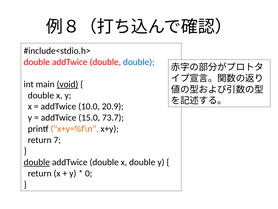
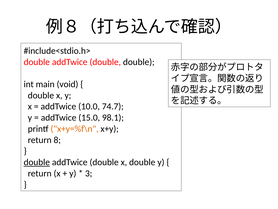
double colour: blue -> black (139, 62)
void underline: present -> none (67, 84)
20.9: 20.9 -> 74.7 (113, 106)
73.7: 73.7 -> 98.1 (113, 117)
7: 7 -> 8 (57, 140)
0: 0 -> 3 (89, 173)
